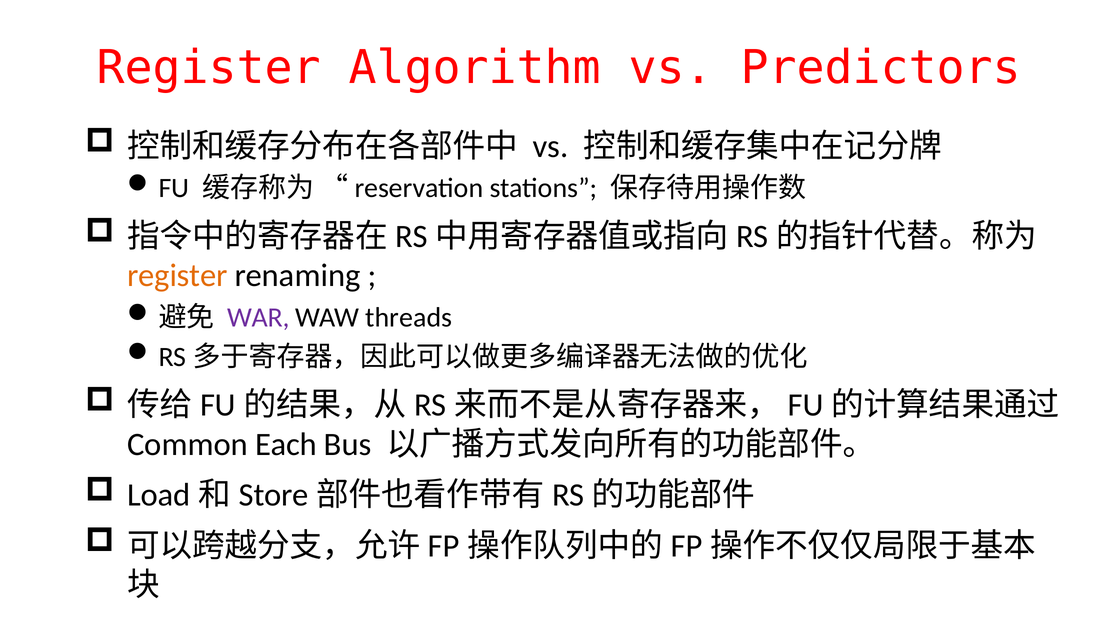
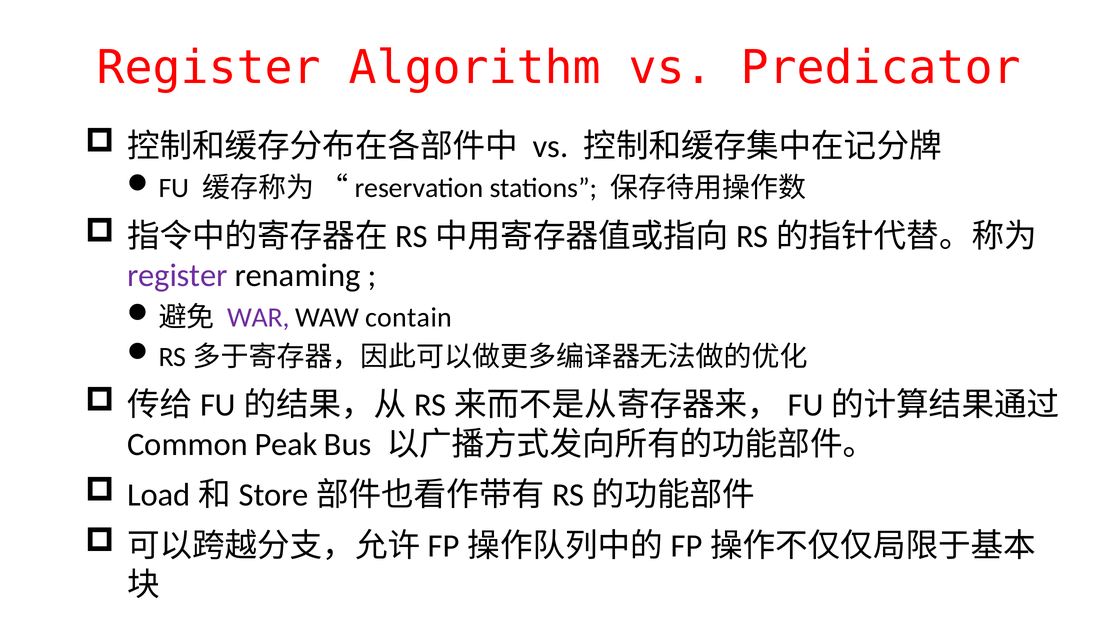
Predictors: Predictors -> Predicator (881, 68)
register colour: orange -> purple (177, 276)
threads: threads -> contain (409, 317)
Each: Each -> Peak (286, 444)
